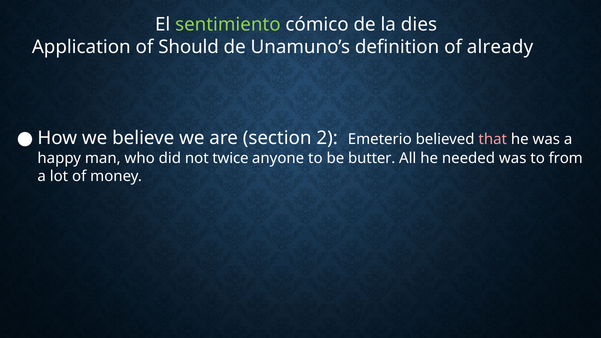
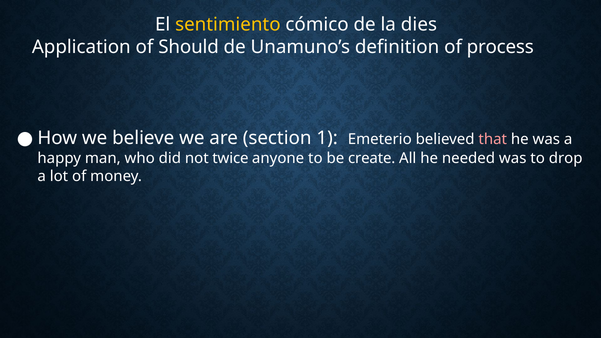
sentimiento colour: light green -> yellow (228, 24)
already: already -> process (500, 47)
2: 2 -> 1 (327, 138)
butter: butter -> create (372, 158)
from: from -> drop (566, 158)
